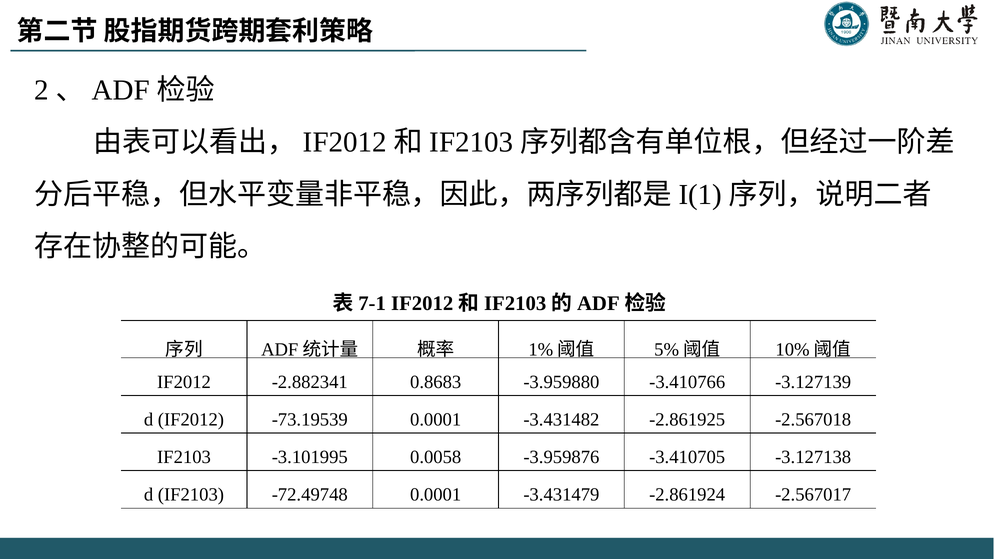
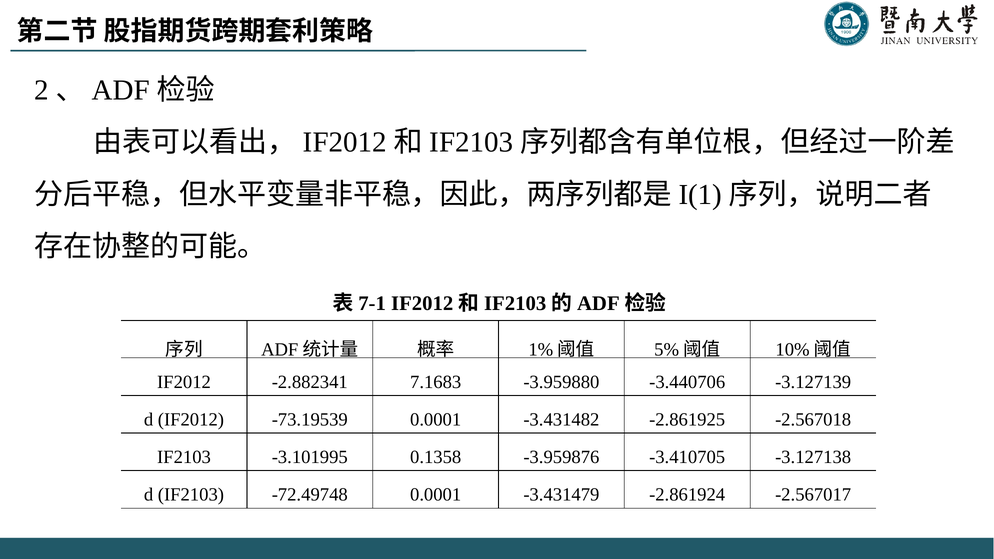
0.8683: 0.8683 -> 7.1683 (436, 382)
-3.410766: -3.410766 -> -3.440706 (687, 382)
0.0058: 0.0058 -> 0.1358 (436, 457)
